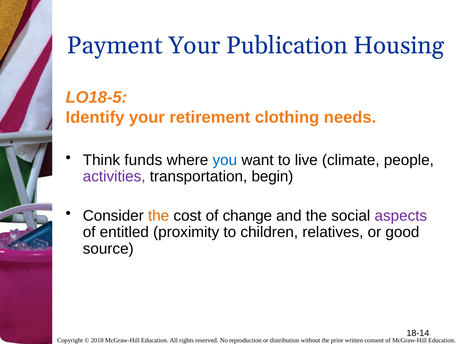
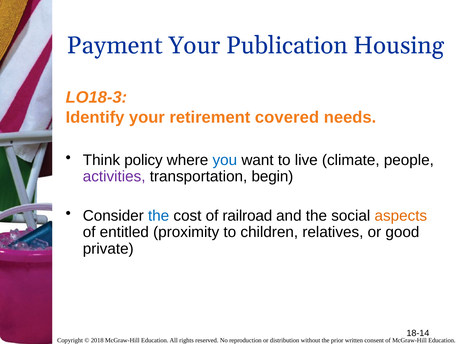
LO18-5: LO18-5 -> LO18-3 (96, 97)
clothing: clothing -> covered (287, 117)
funds: funds -> policy (143, 160)
the colour: orange -> blue (159, 215)
change: change -> railroad (247, 215)
aspects colour: purple -> orange (401, 215)
source: source -> private (108, 248)
